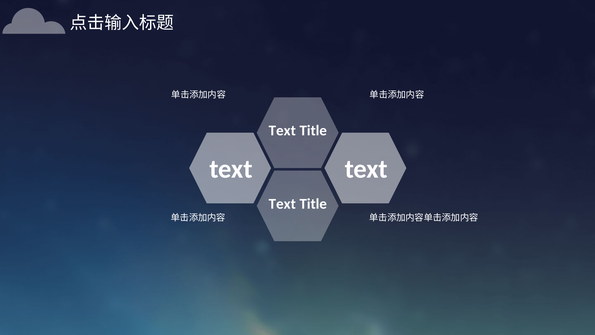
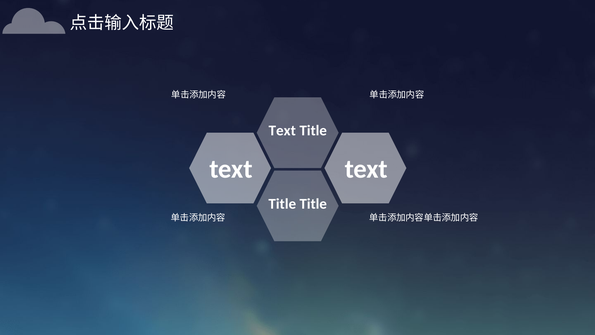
Text: Text -> Title (282, 204)
